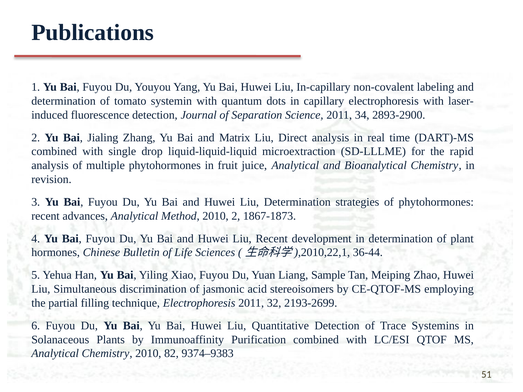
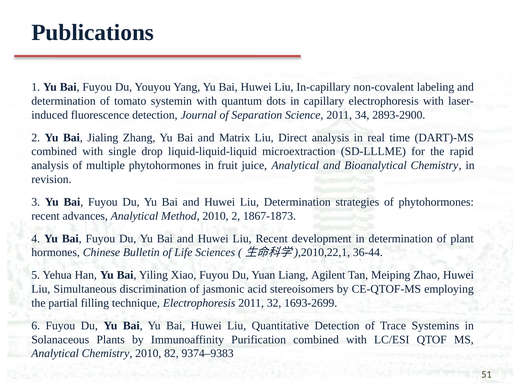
Sample: Sample -> Agilent (328, 275)
2193-2699: 2193-2699 -> 1693-2699 (311, 303)
